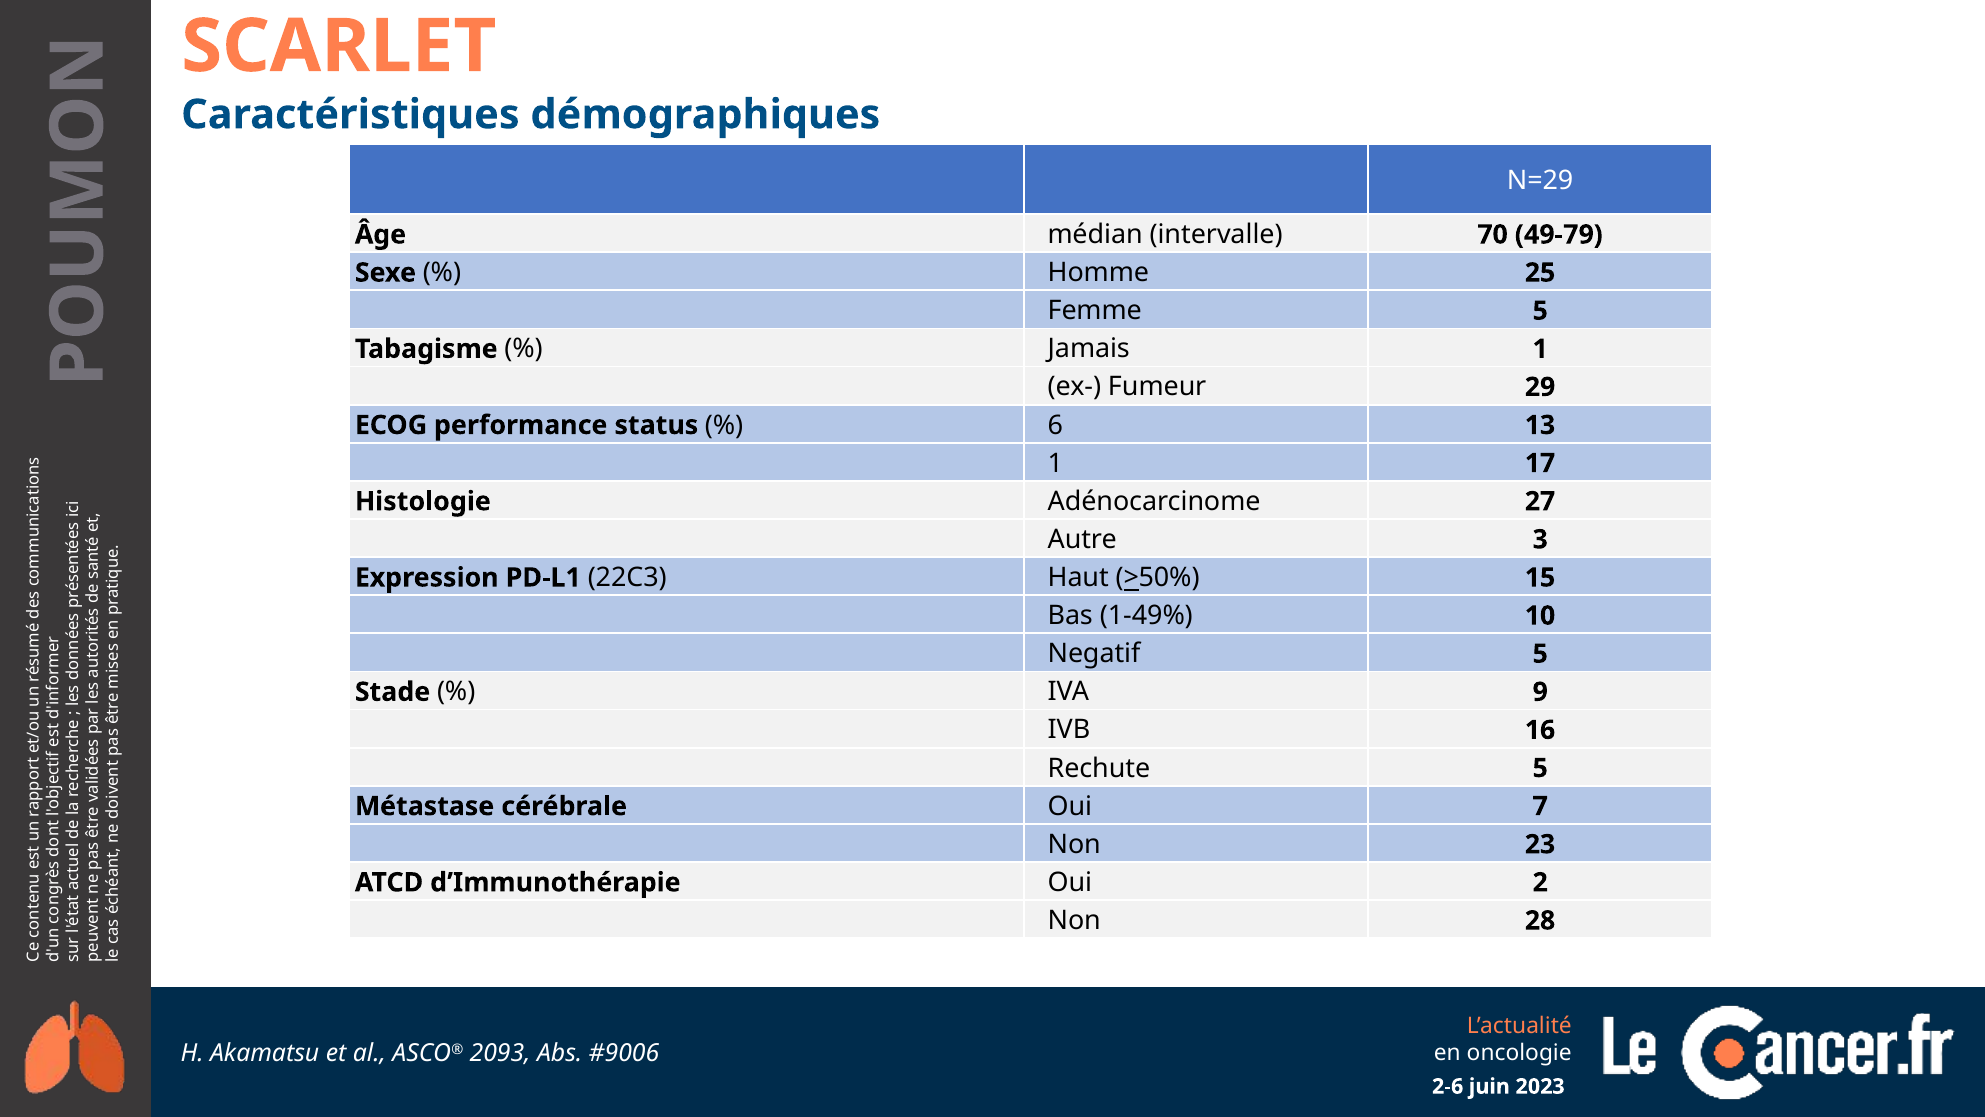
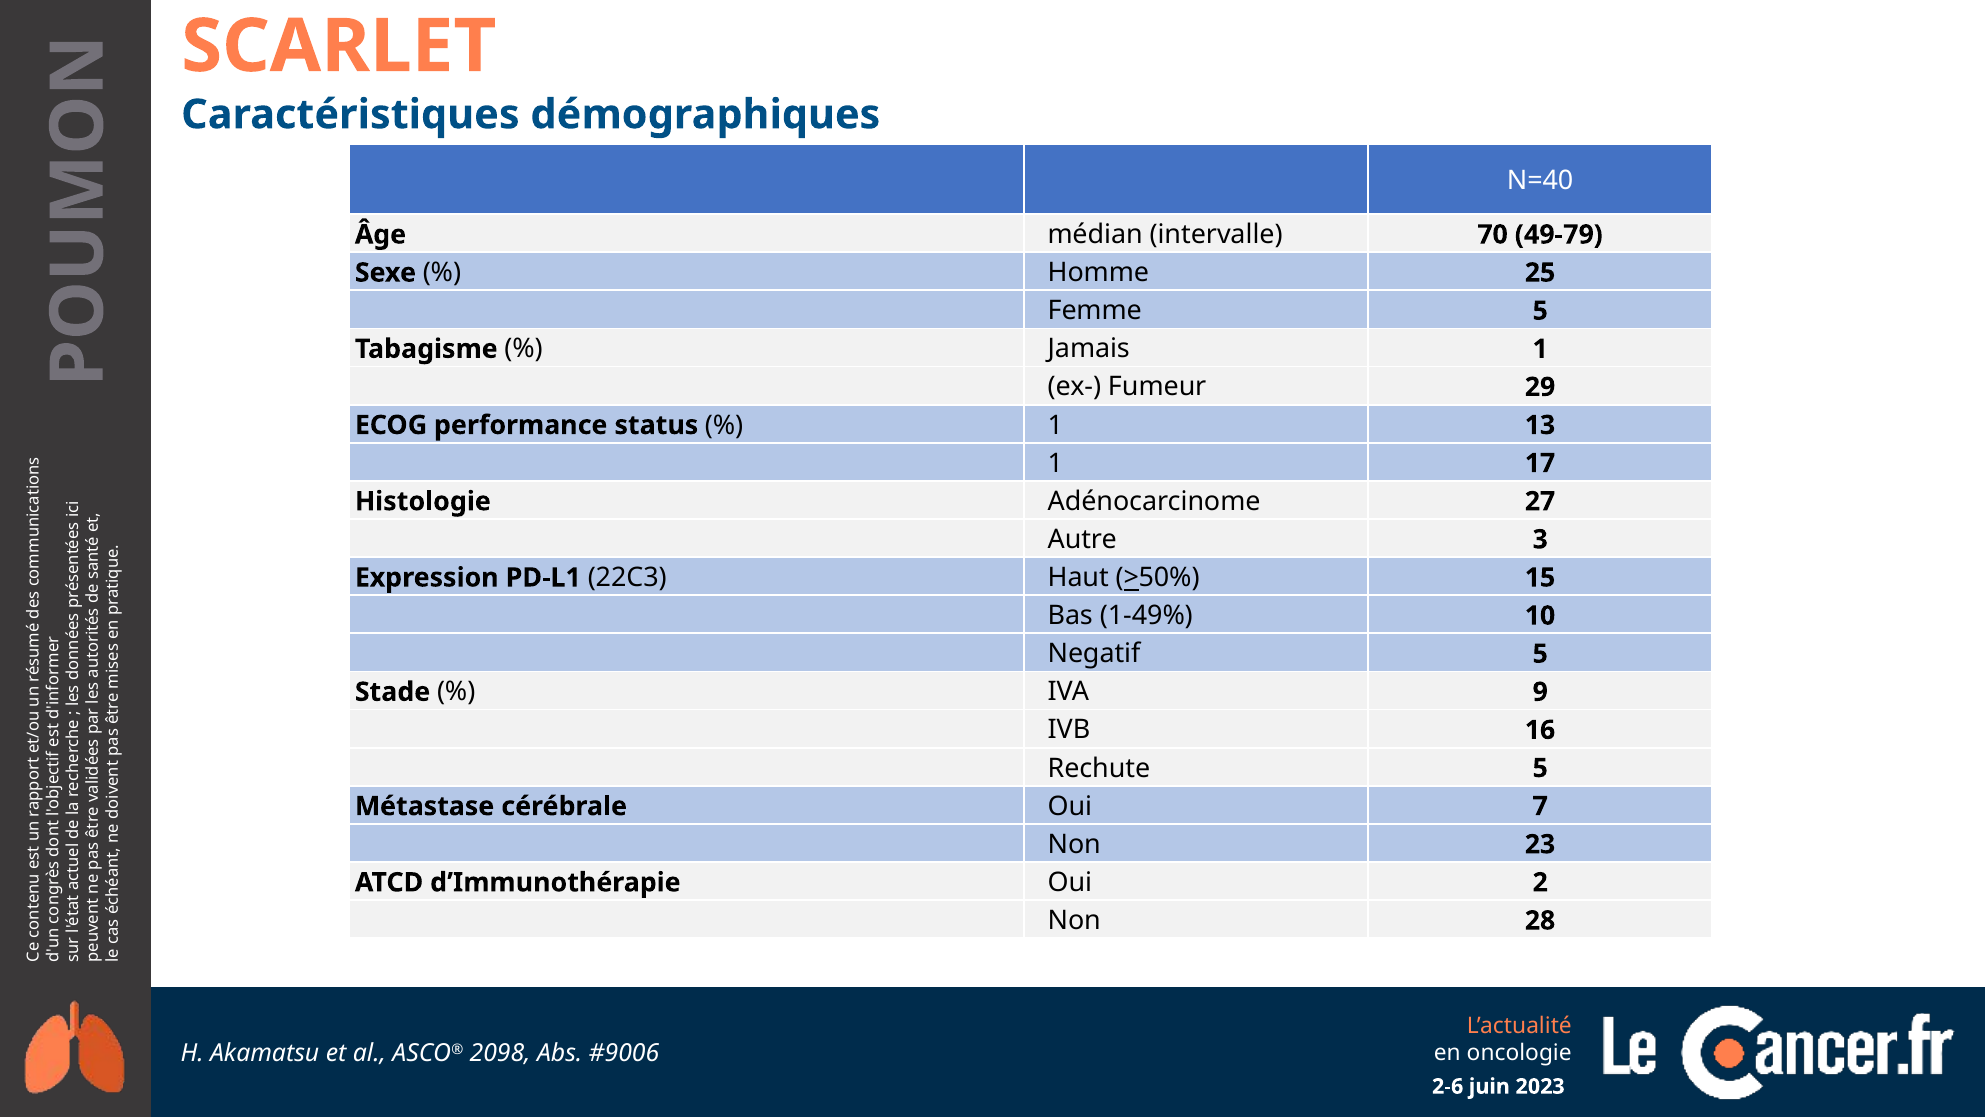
N=29: N=29 -> N=40 (1540, 180)
6: 6 -> 1 (1055, 425)
2093: 2093 -> 2098 (500, 1053)
